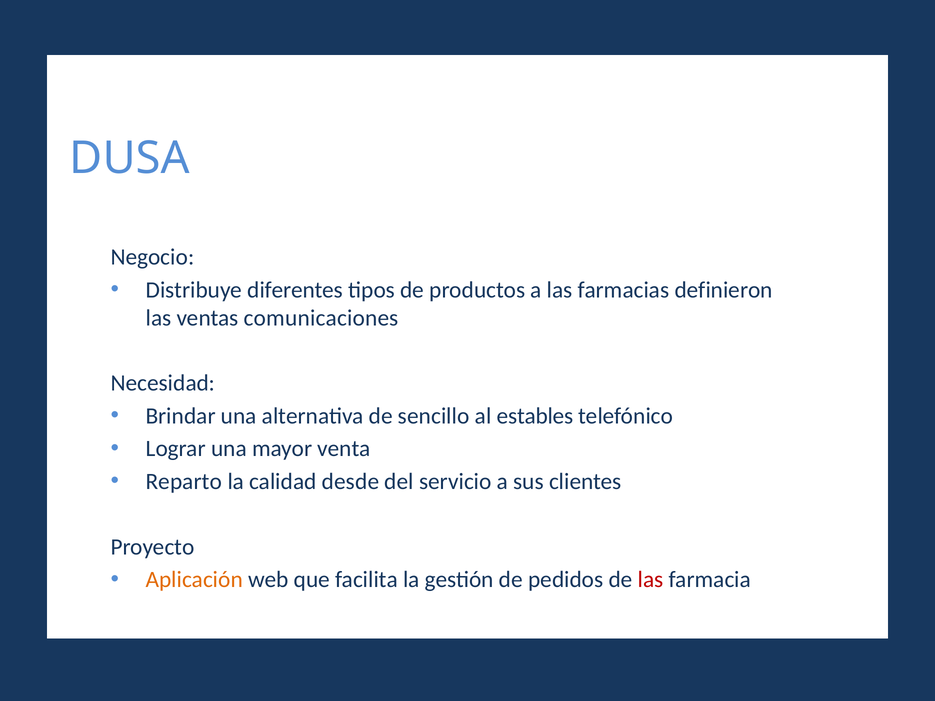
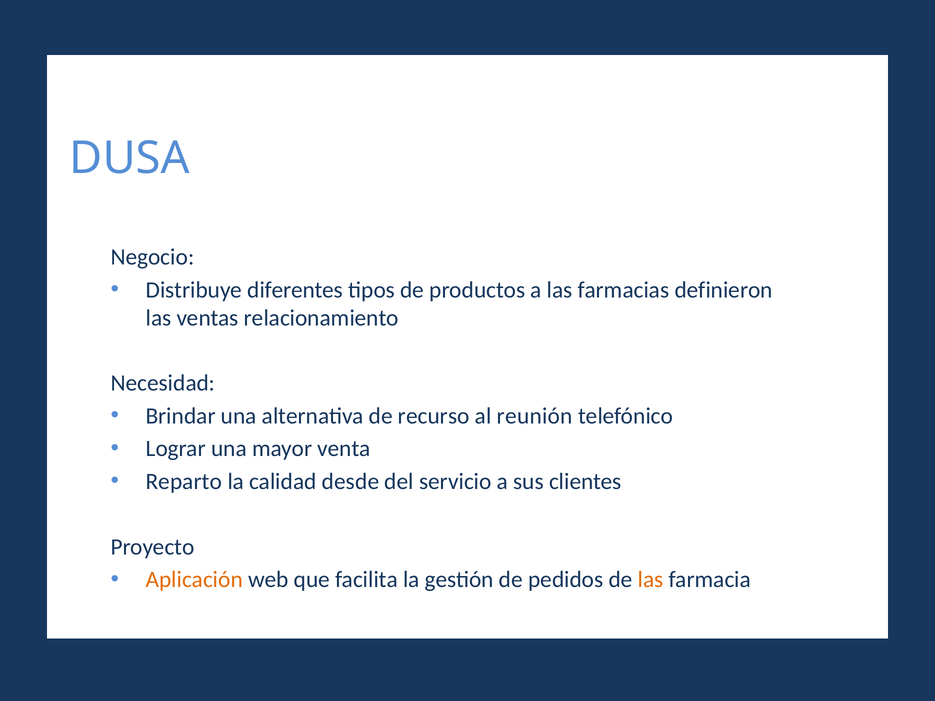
comunicaciones: comunicaciones -> relacionamiento (321, 318)
sencillo: sencillo -> recurso (434, 416)
estables: estables -> reunión (535, 416)
las colour: red -> orange (651, 580)
